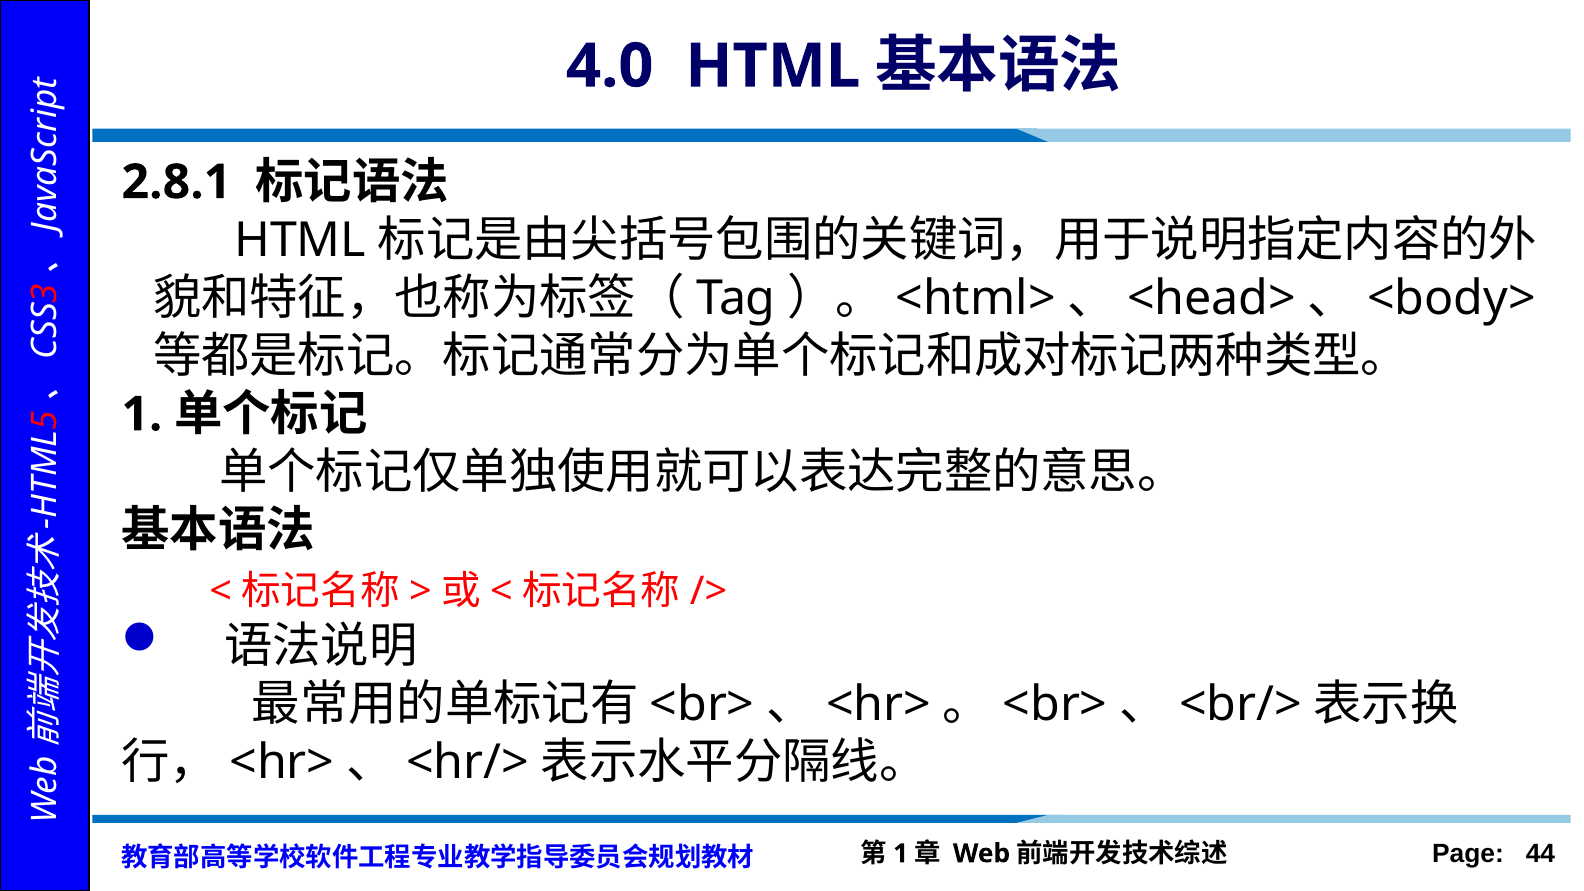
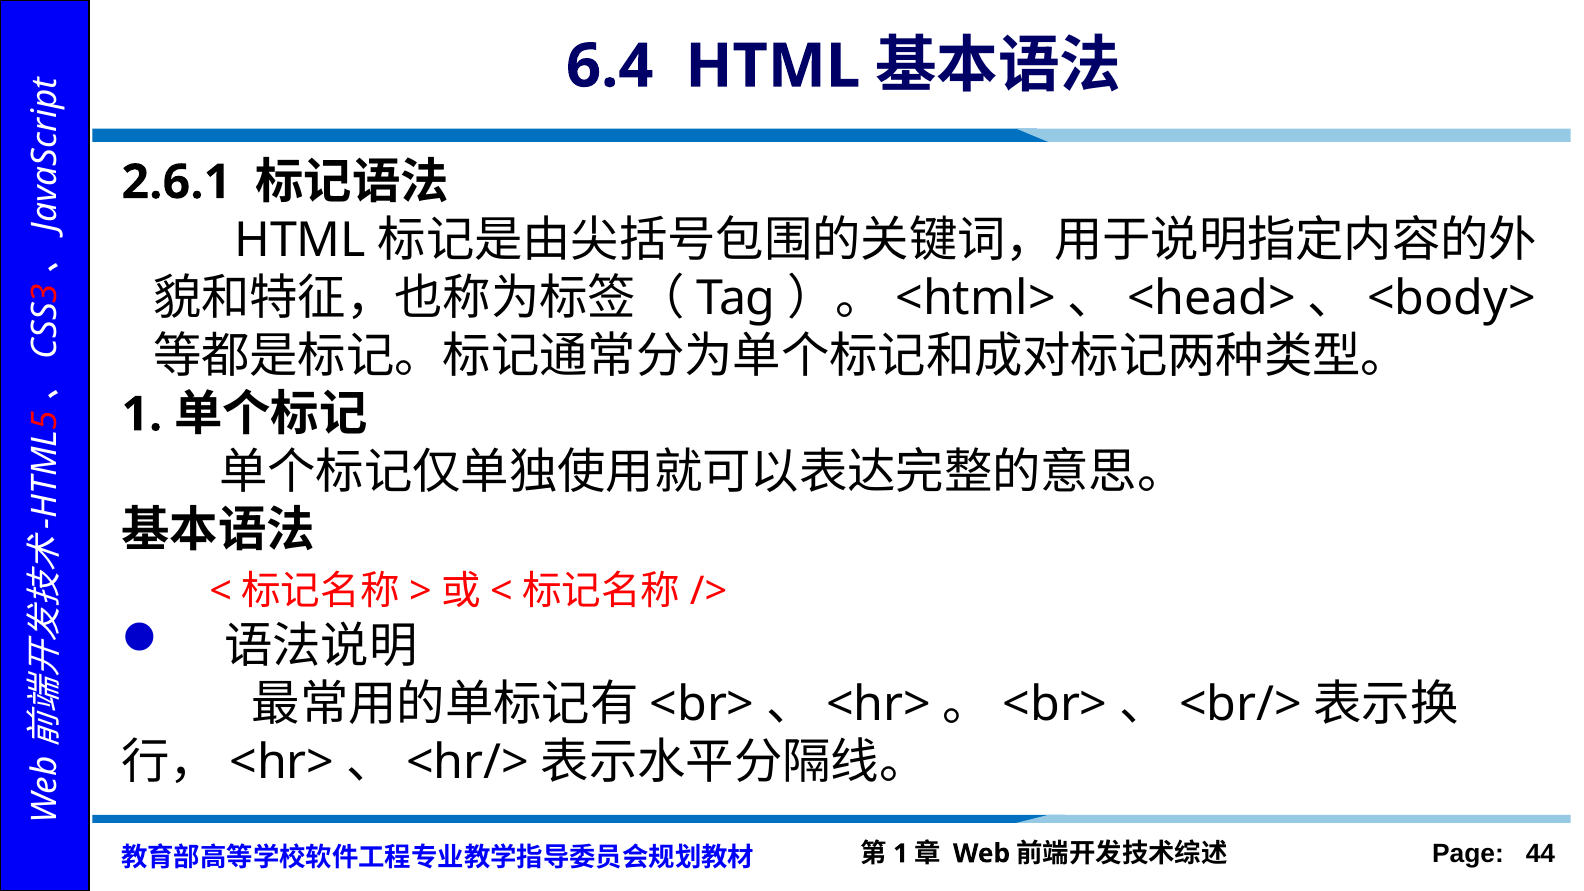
4.0: 4.0 -> 6.4 (610, 66)
2.8.1: 2.8.1 -> 2.6.1 (176, 182)
